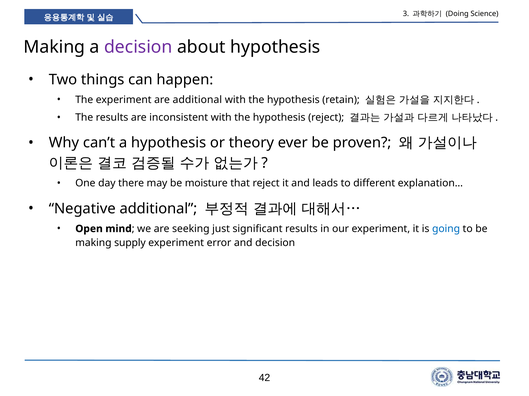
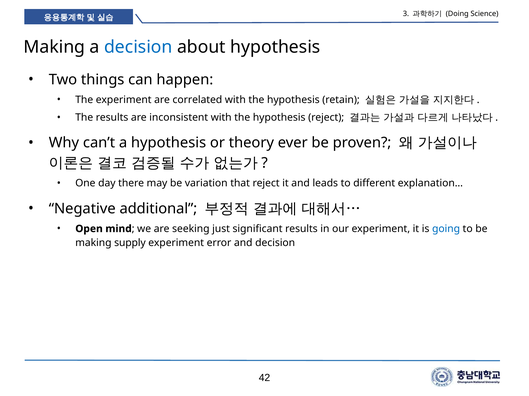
decision colour: purple -> blue (138, 47)
are additional: additional -> correlated (197, 100)
moisture: moisture -> variation (206, 184)
